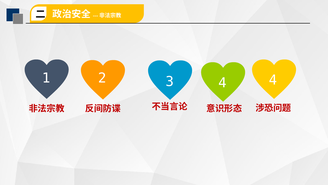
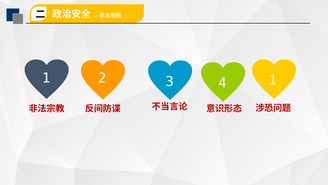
4 4: 4 -> 1 (273, 80)
